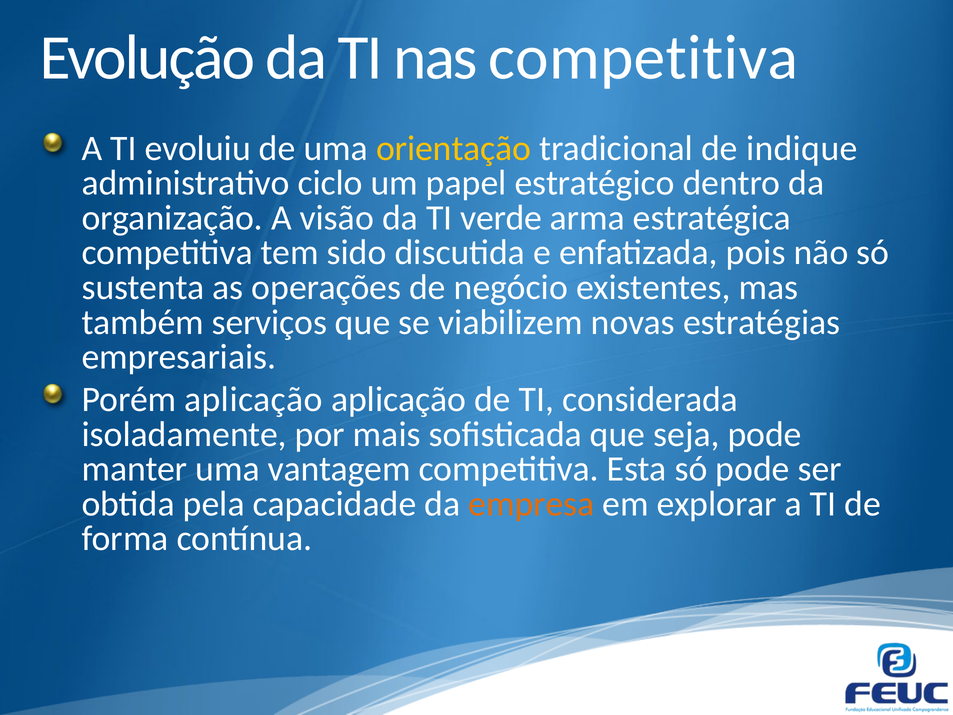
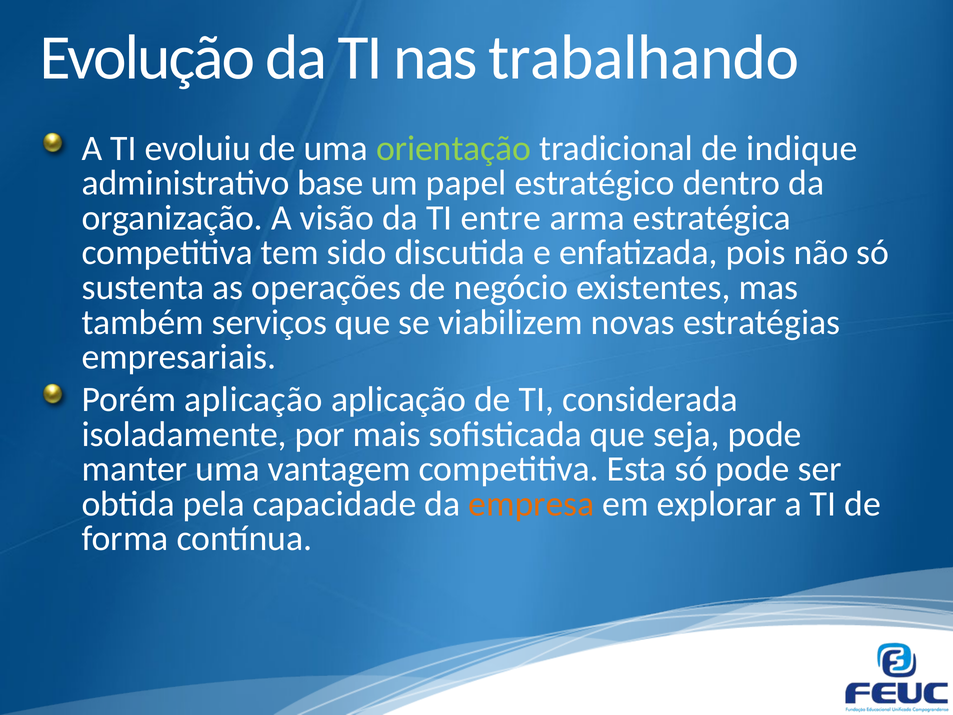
nas competitiva: competitiva -> trabalhando (644, 58)
orientação colour: yellow -> light green (454, 148)
ciclo: ciclo -> base (330, 183)
verde: verde -> entre (501, 218)
